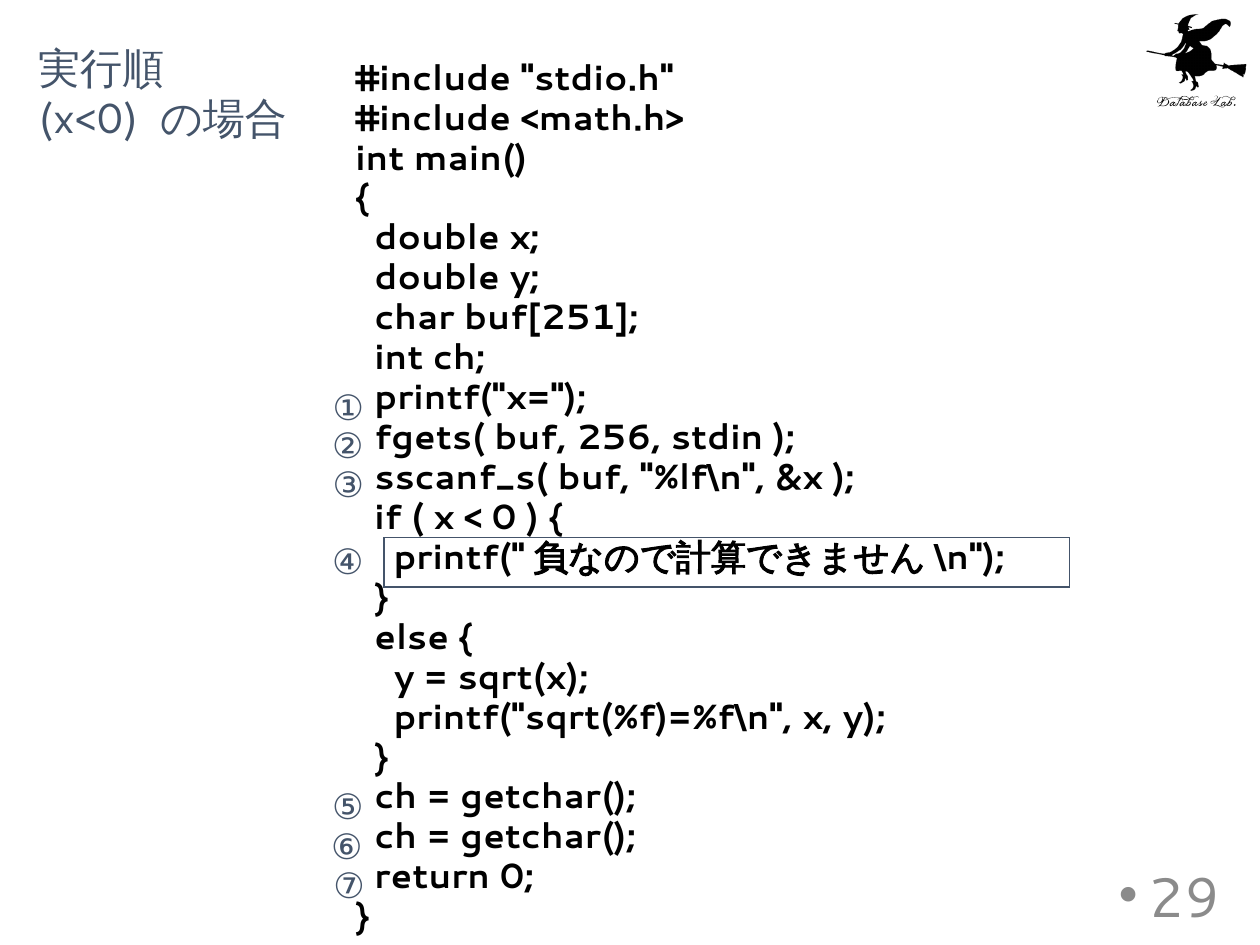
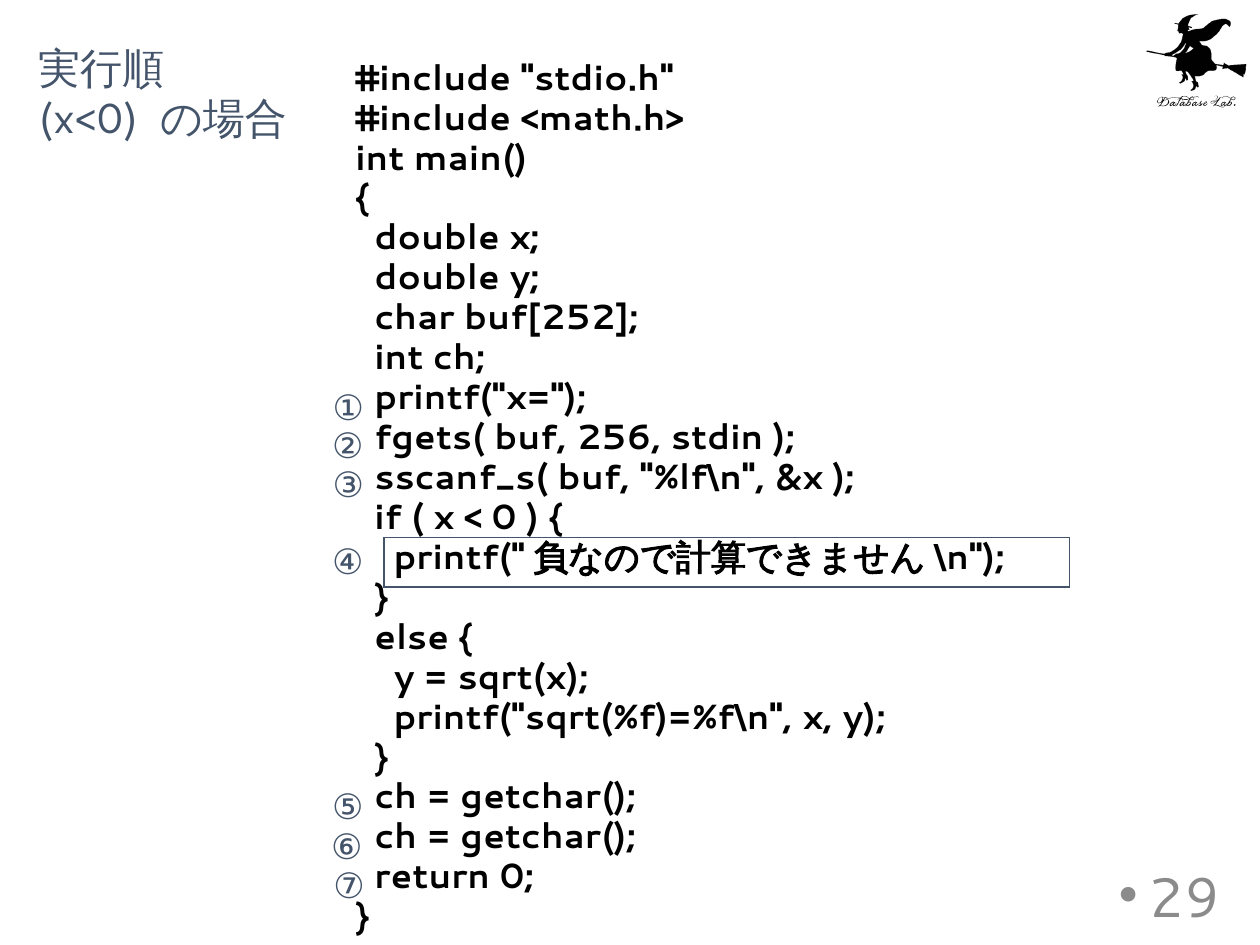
buf[251: buf[251 -> buf[252 (551, 318)
